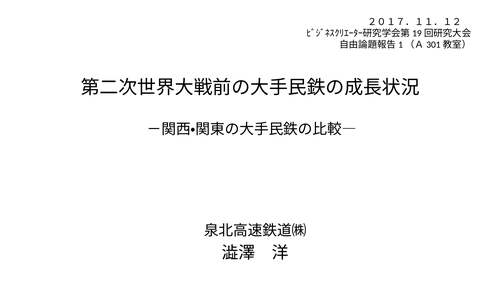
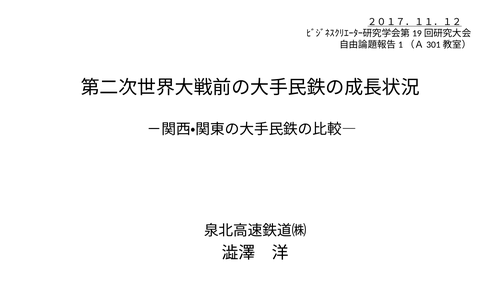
２０１７．１１．１２ underline: none -> present (415, 22)
